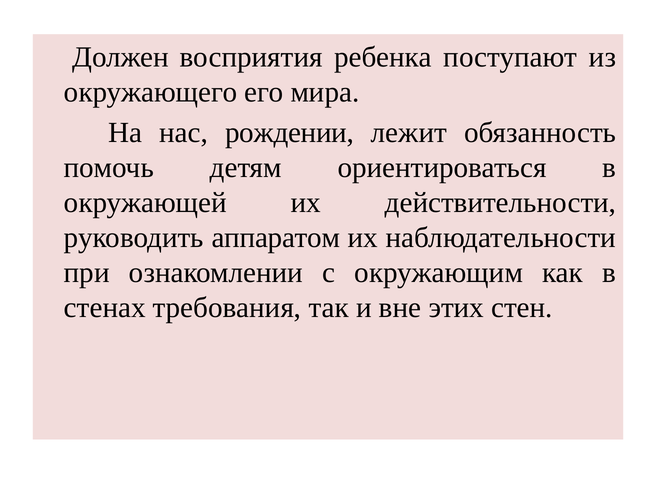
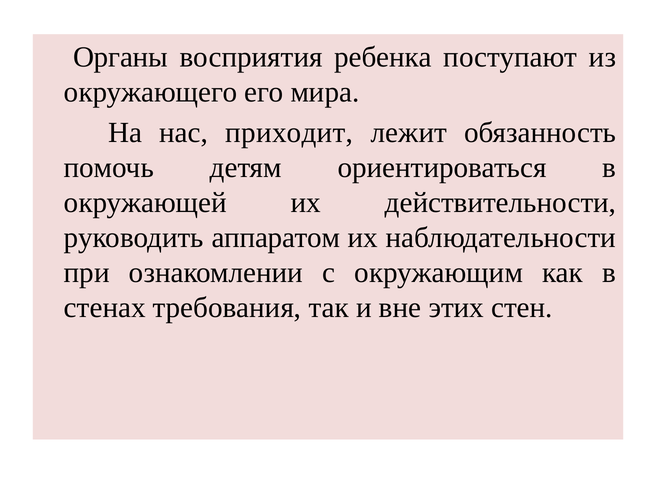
Должен: Должен -> Органы (121, 57)
рождении: рождении -> приходит (289, 133)
